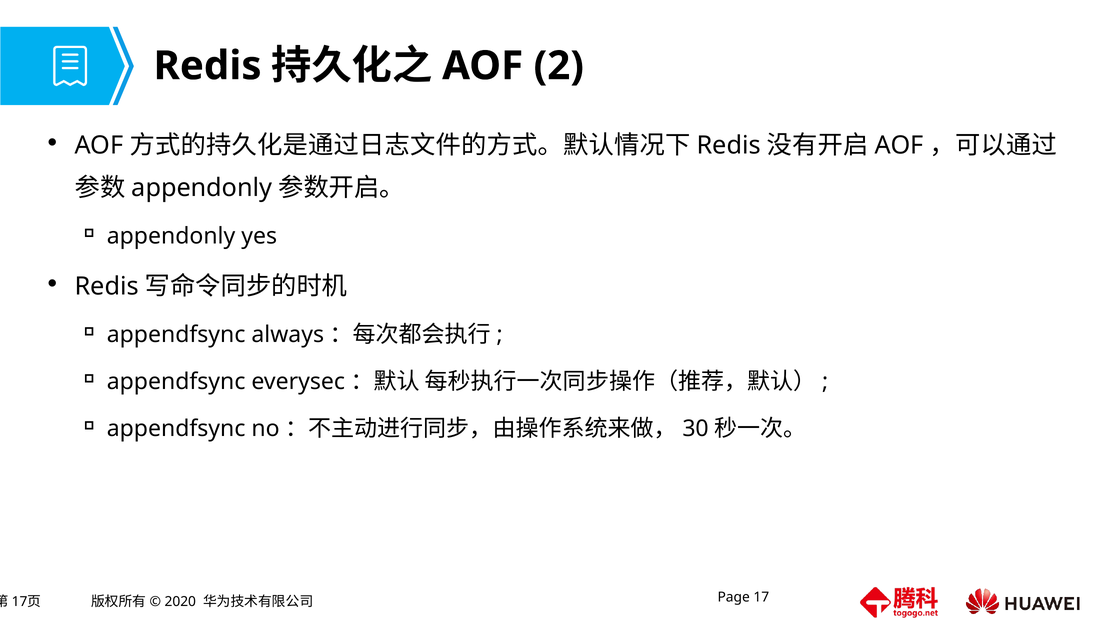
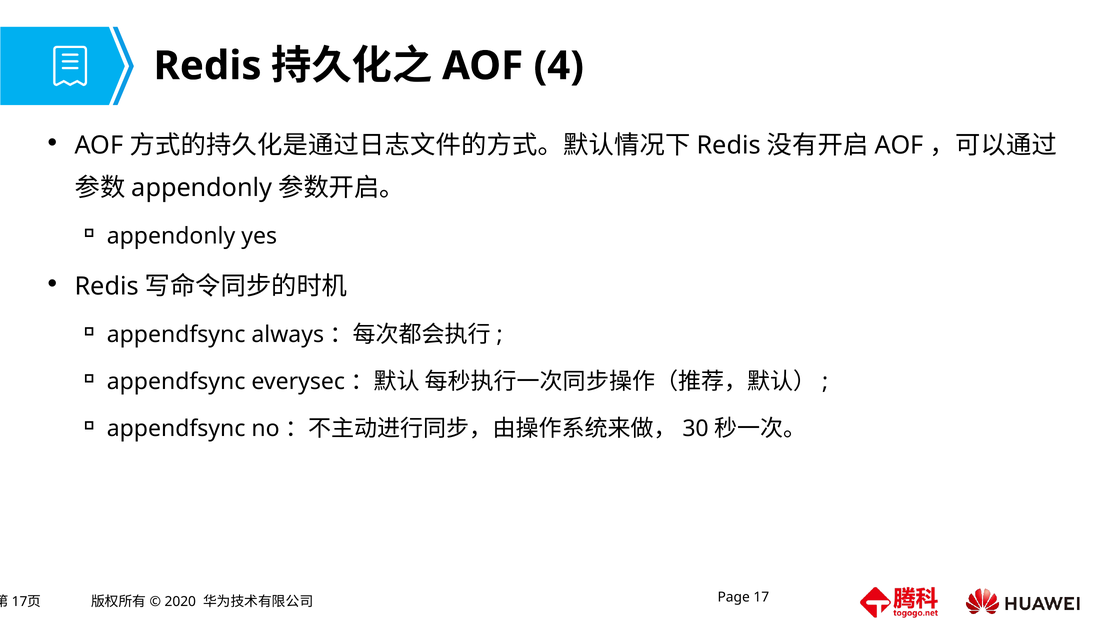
2: 2 -> 4 (559, 66)
